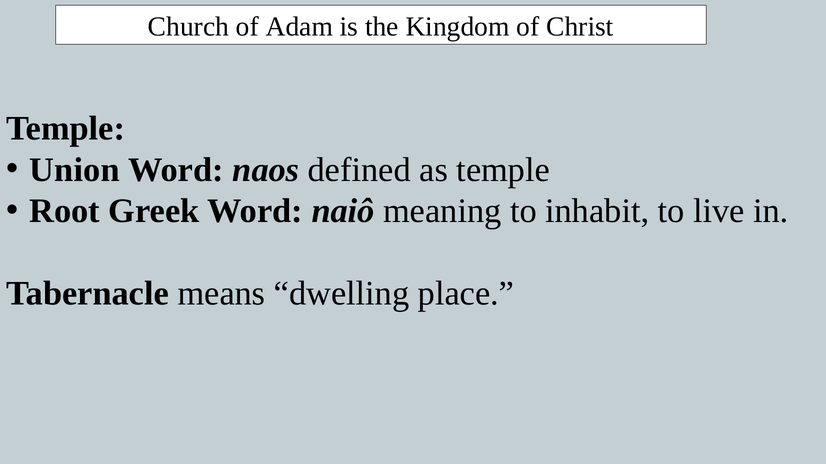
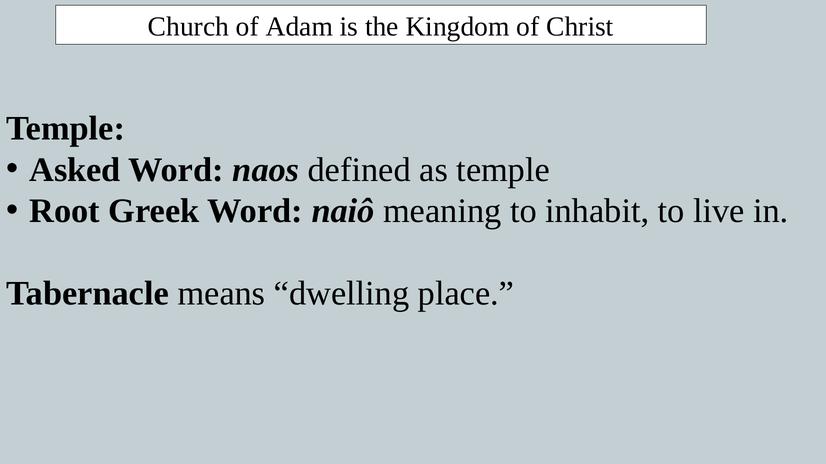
Union: Union -> Asked (75, 170)
